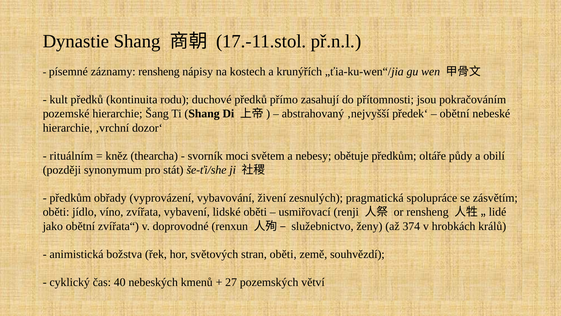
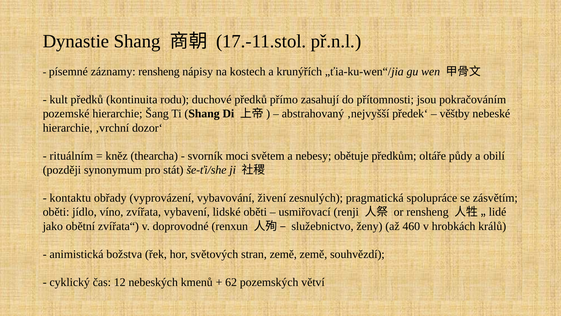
obětní: obětní -> věštby (455, 114)
předkům: předkům -> kontaktu (70, 198)
374: 374 -> 460 (411, 226)
stran oběti: oběti -> země (283, 254)
40: 40 -> 12 (120, 282)
27: 27 -> 62 (231, 282)
